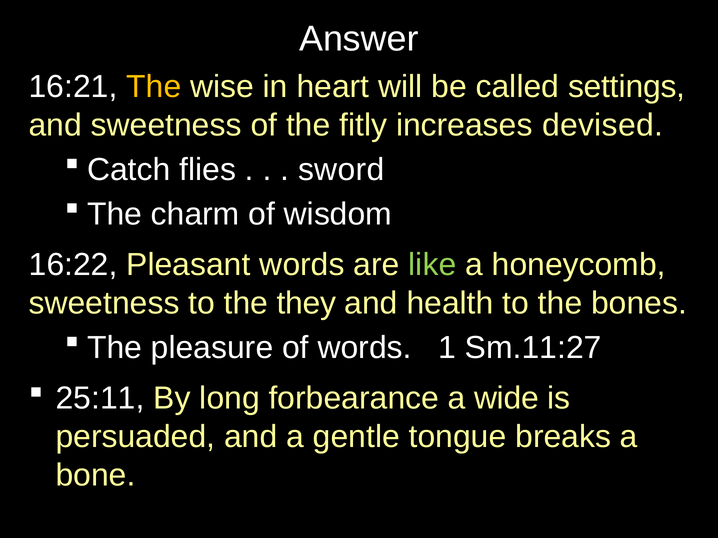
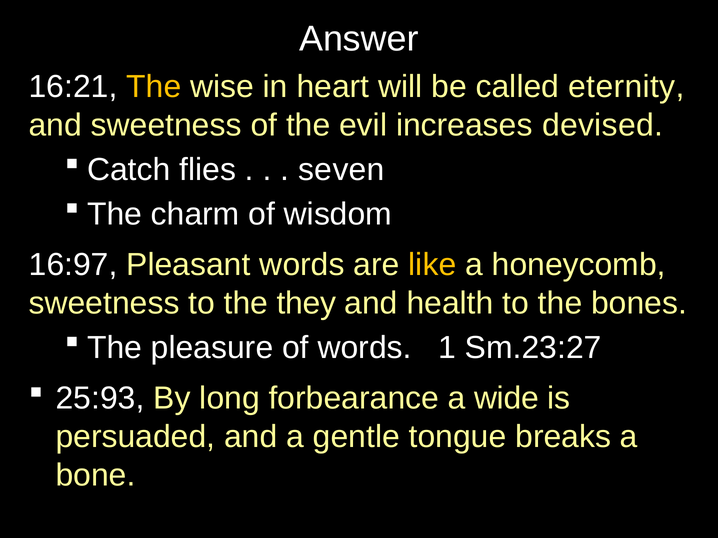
settings: settings -> eternity (626, 87)
fitly: fitly -> evil (363, 125)
sword: sword -> seven (341, 170)
16:22: 16:22 -> 16:97 (73, 265)
like colour: light green -> yellow (432, 265)
Sm.11:27: Sm.11:27 -> Sm.23:27 (533, 348)
25:11: 25:11 -> 25:93 (100, 399)
